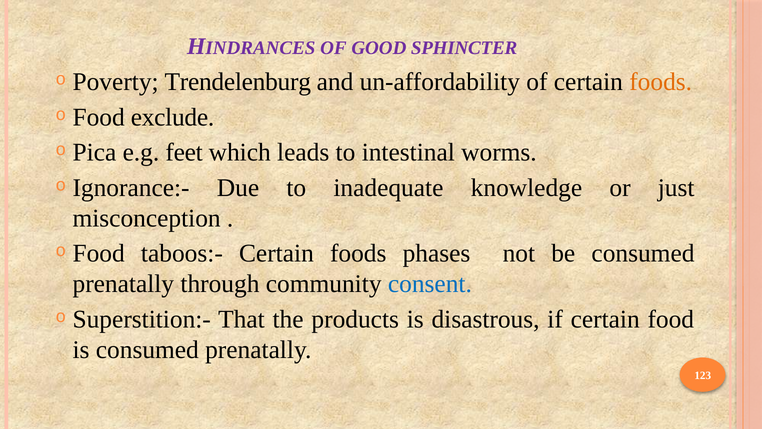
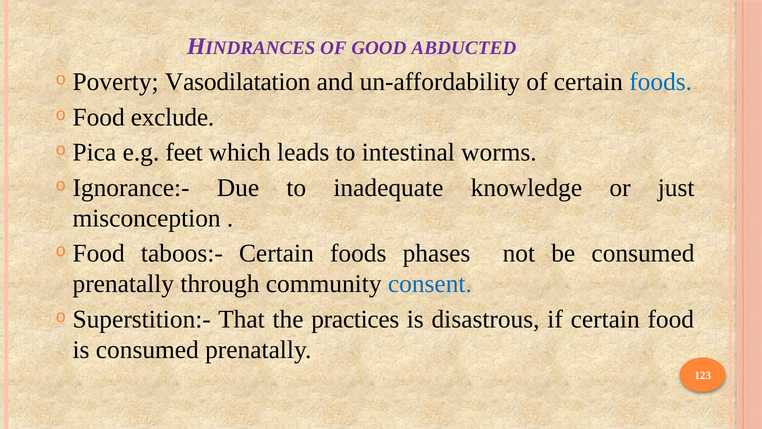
SPHINCTER: SPHINCTER -> ABDUCTED (464, 48)
Trendelenburg: Trendelenburg -> Vasodilatation (238, 82)
foods colour: orange -> blue (661, 82)
products: products -> practices (355, 319)
